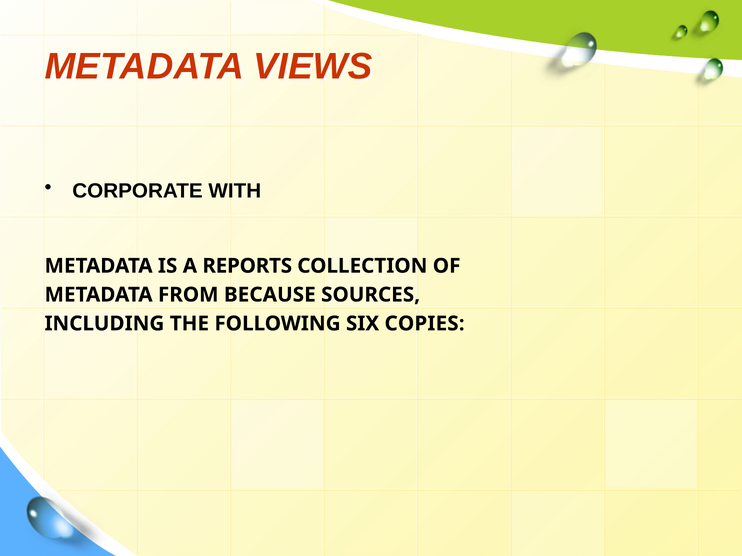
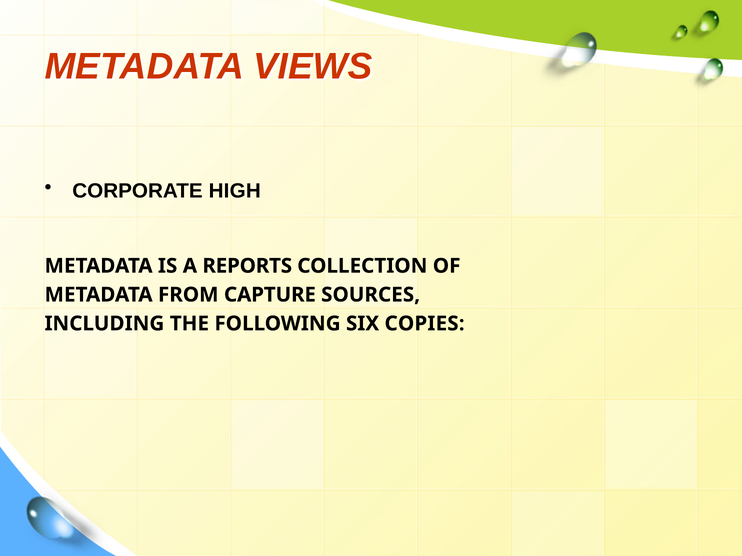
WITH: WITH -> HIGH (235, 191)
BECAUSE: BECAUSE -> CAPTURE (270, 295)
